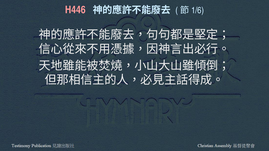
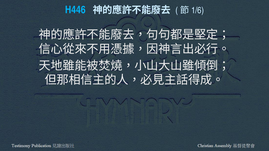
H446 colour: pink -> light blue (75, 10)
